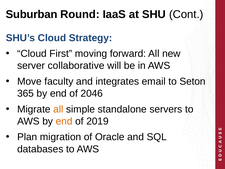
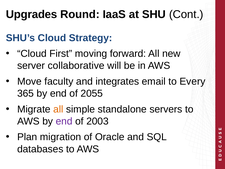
Suburban: Suburban -> Upgrades (32, 14)
Seton: Seton -> Every (192, 81)
2046: 2046 -> 2055 (92, 93)
end colour: orange -> purple (64, 121)
2019: 2019 -> 2003 (97, 121)
